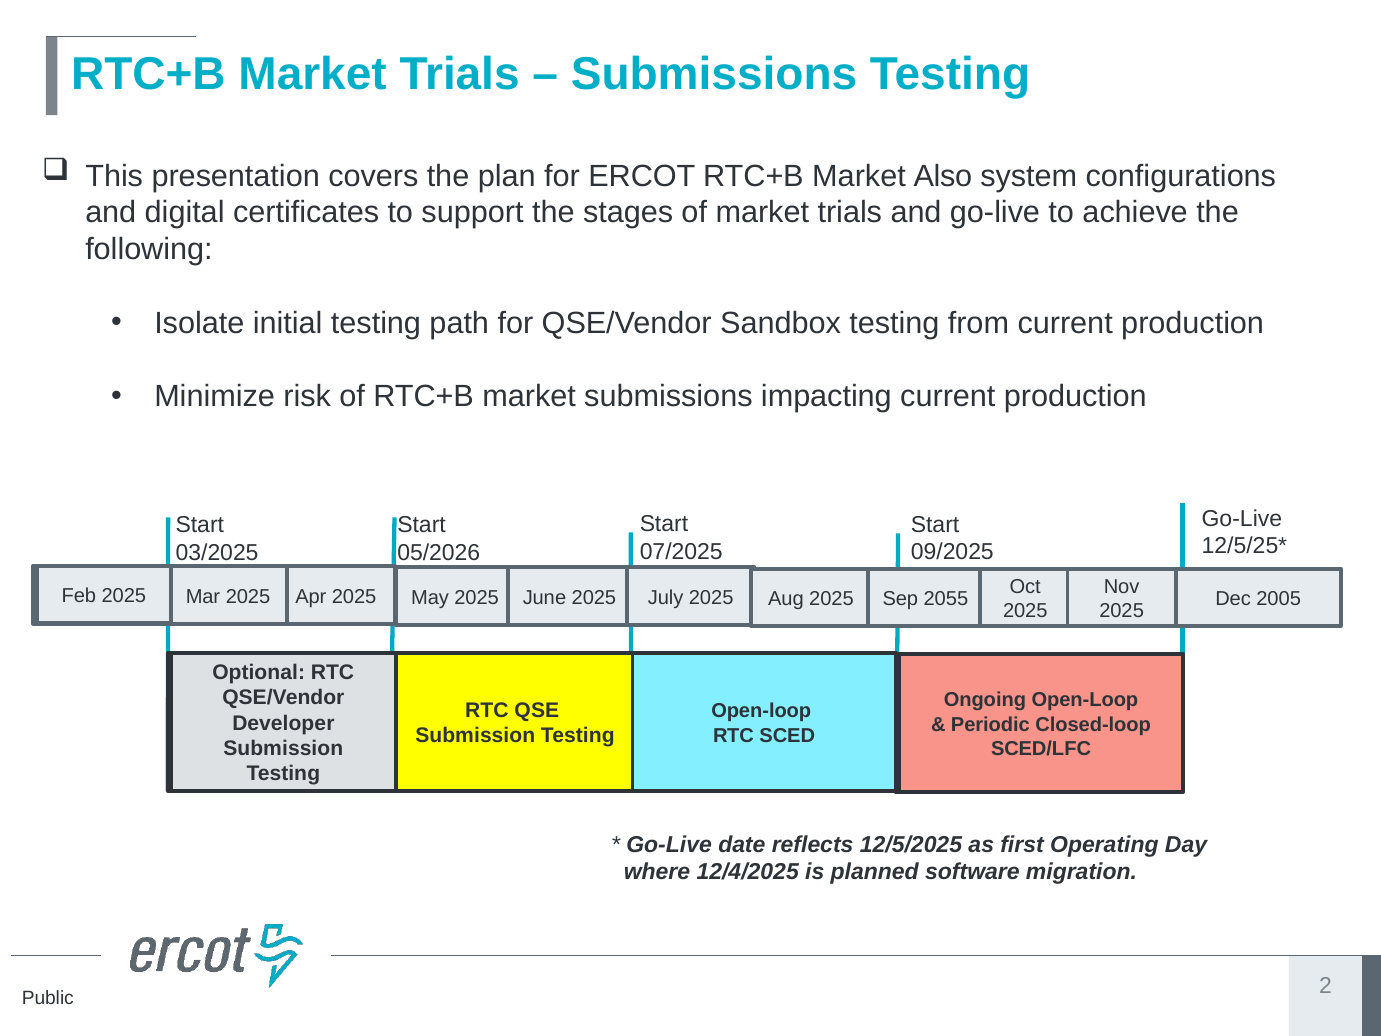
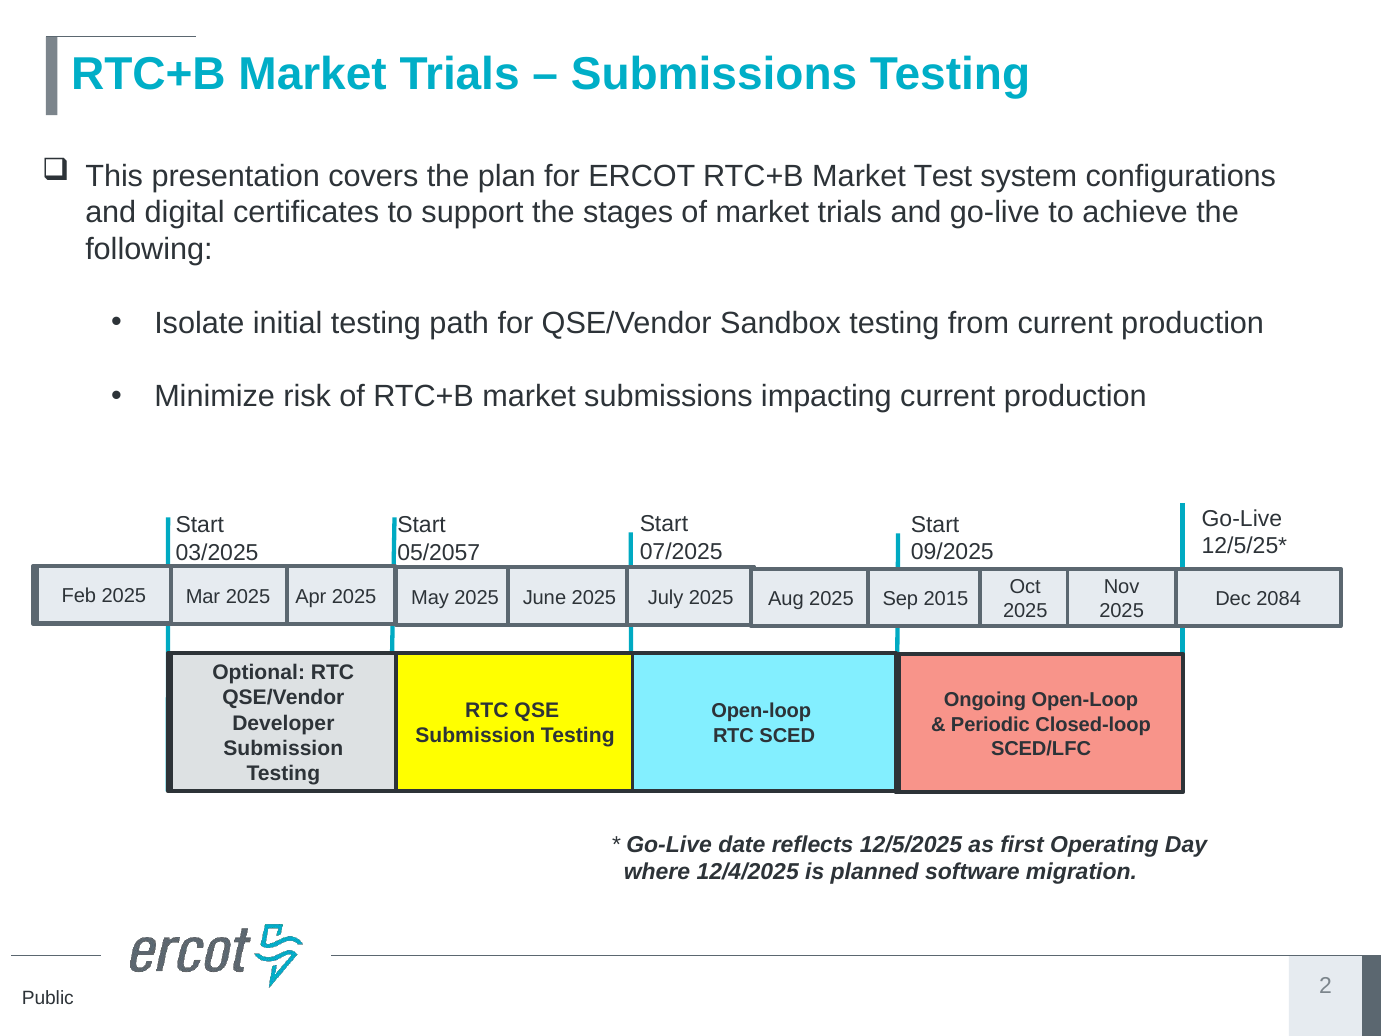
Also: Also -> Test (943, 176)
05/2026: 05/2026 -> 05/2057 (439, 553)
2055: 2055 -> 2015 (946, 599)
2005: 2005 -> 2084 (1279, 599)
